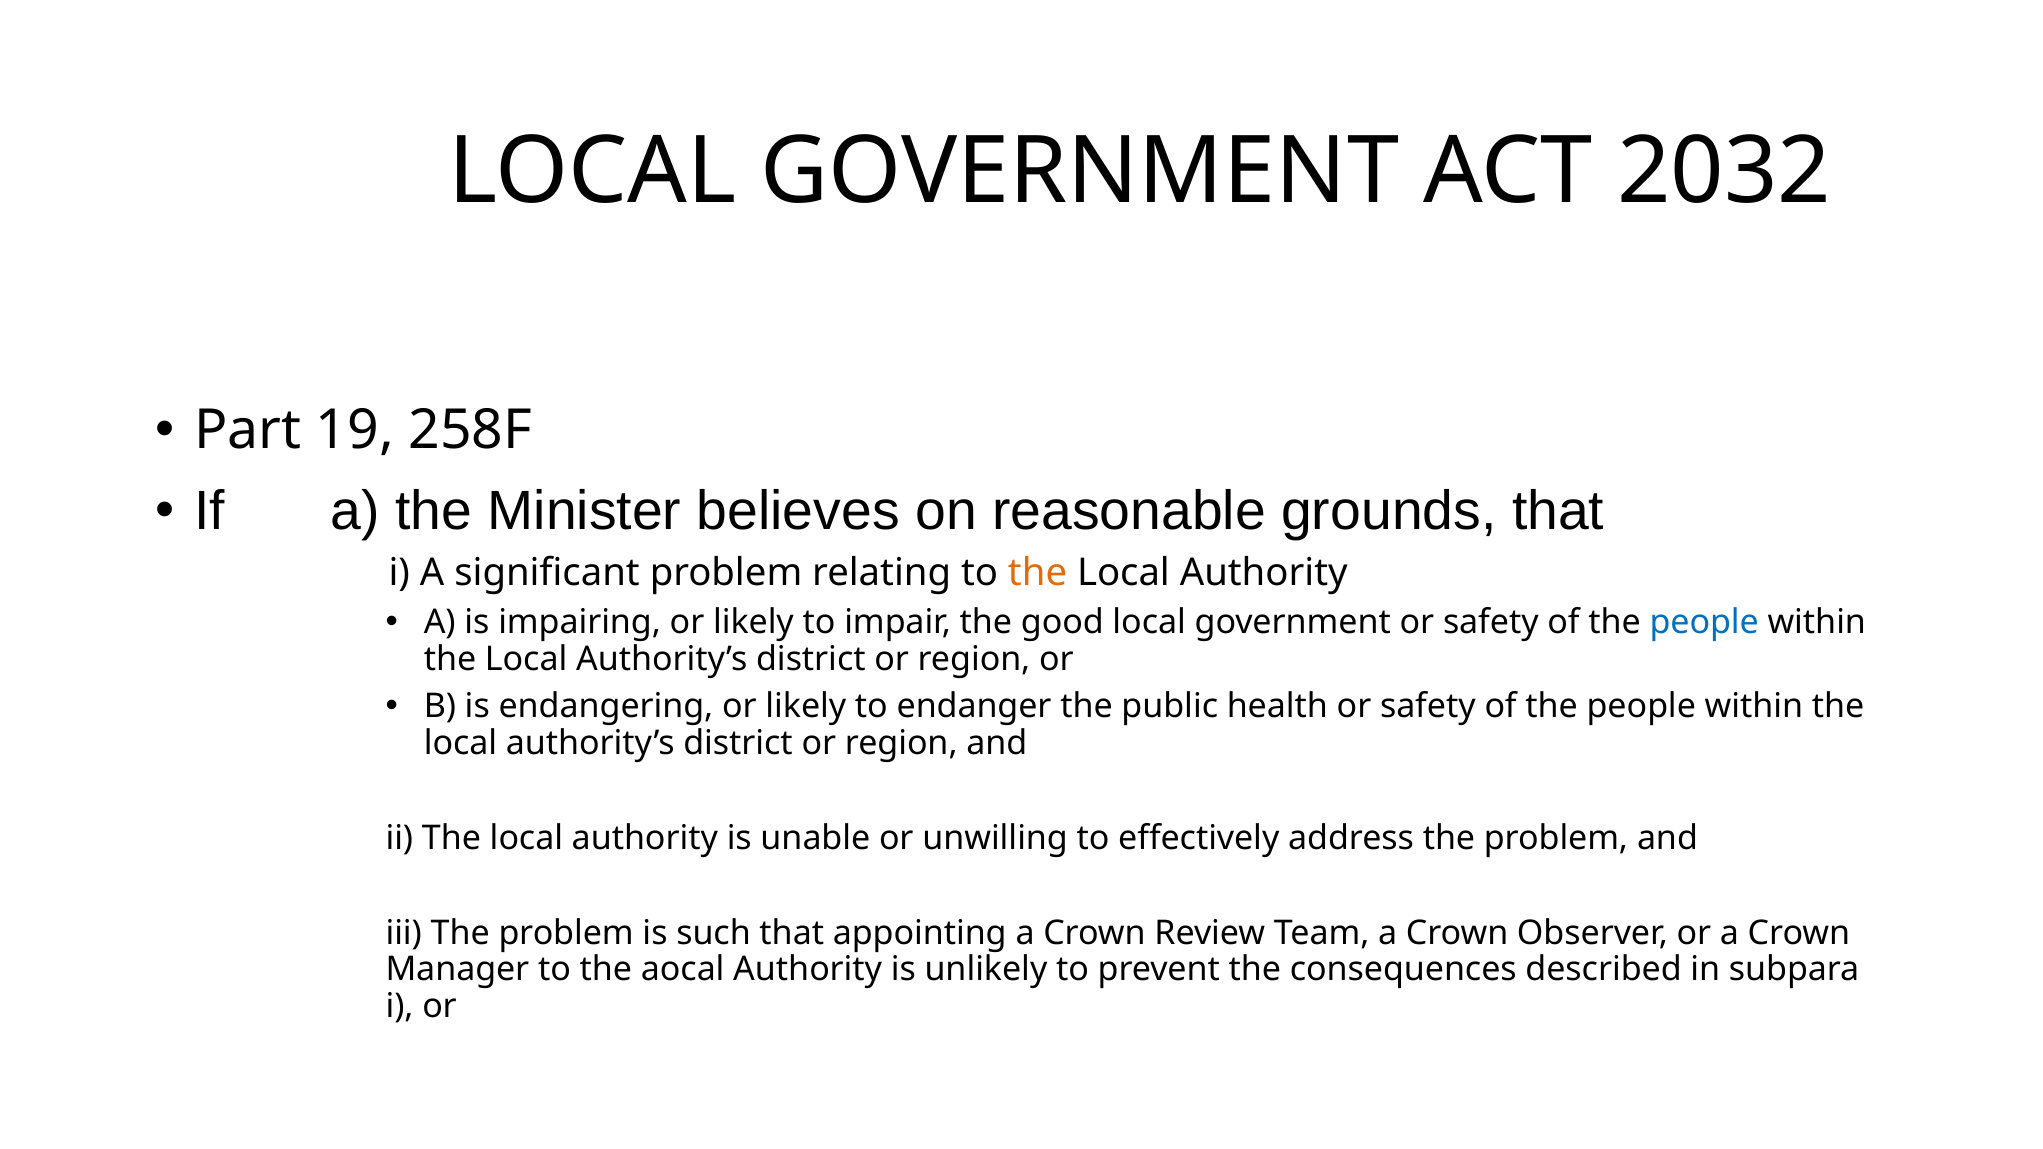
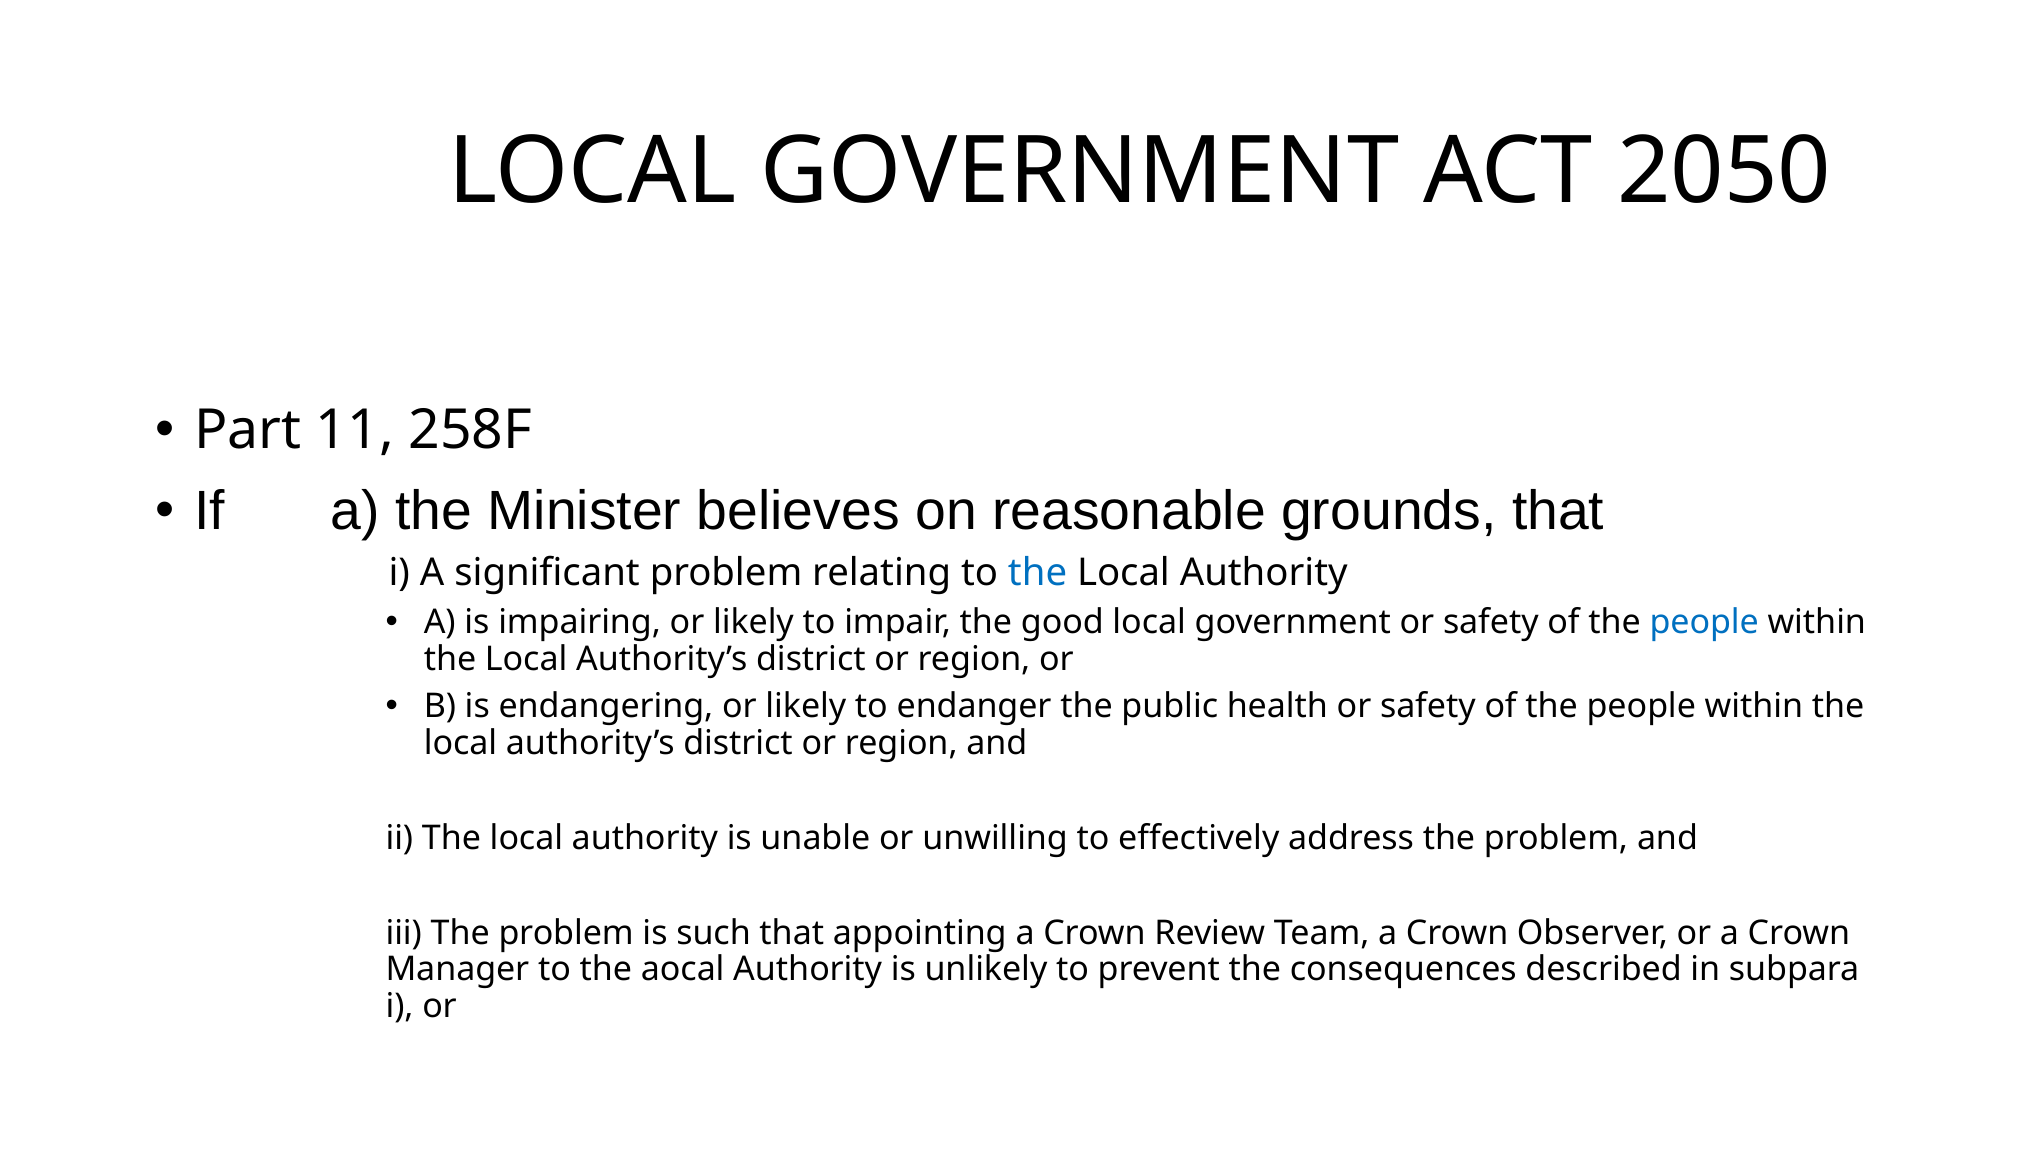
2032: 2032 -> 2050 (1724, 172)
19: 19 -> 11 (355, 431)
the colour: orange -> blue (1038, 573)
